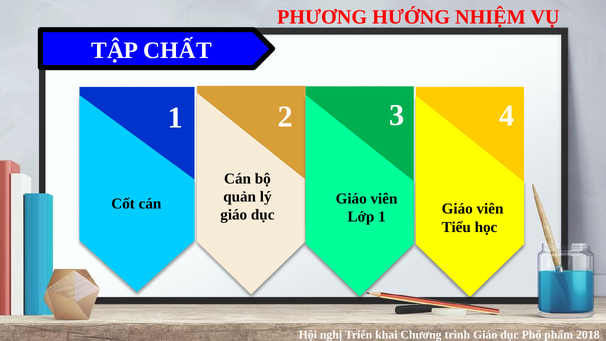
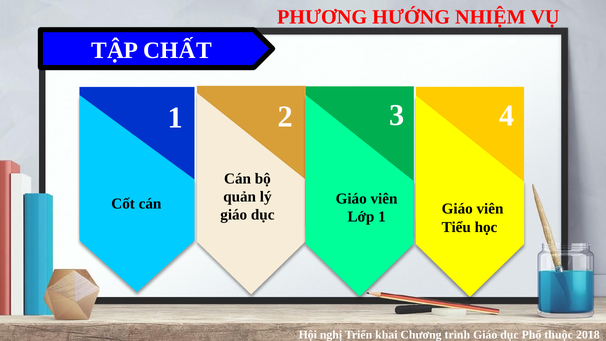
phẩm: phẩm -> thuộc (559, 335)
